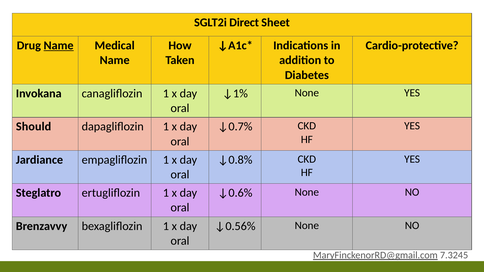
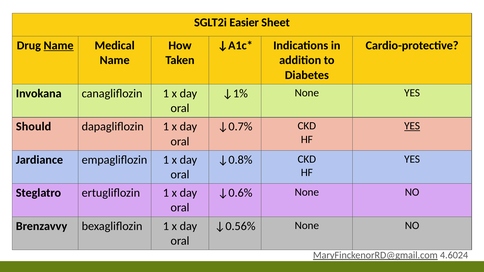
Direct: Direct -> Easier (244, 22)
YES underline: none -> present (412, 126)
7.3245: 7.3245 -> 4.6024 (454, 255)
